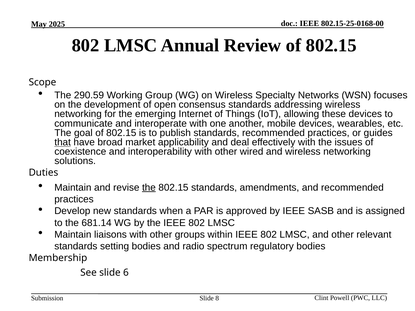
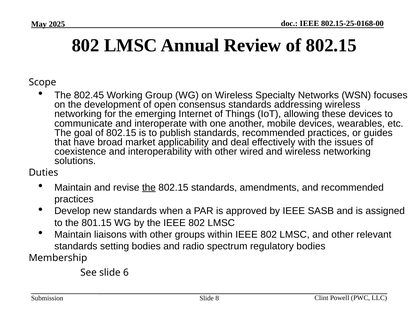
290.59: 290.59 -> 802.45 (89, 95)
that underline: present -> none (63, 142)
681.14: 681.14 -> 801.15 (97, 223)
